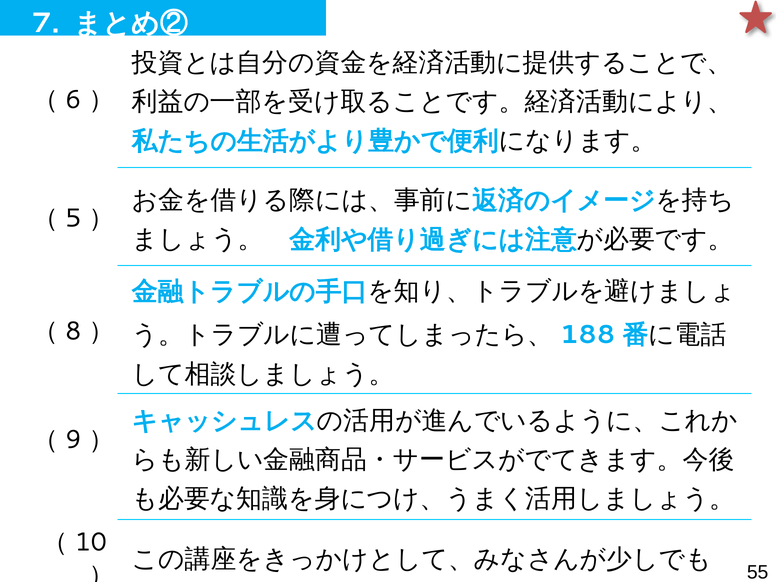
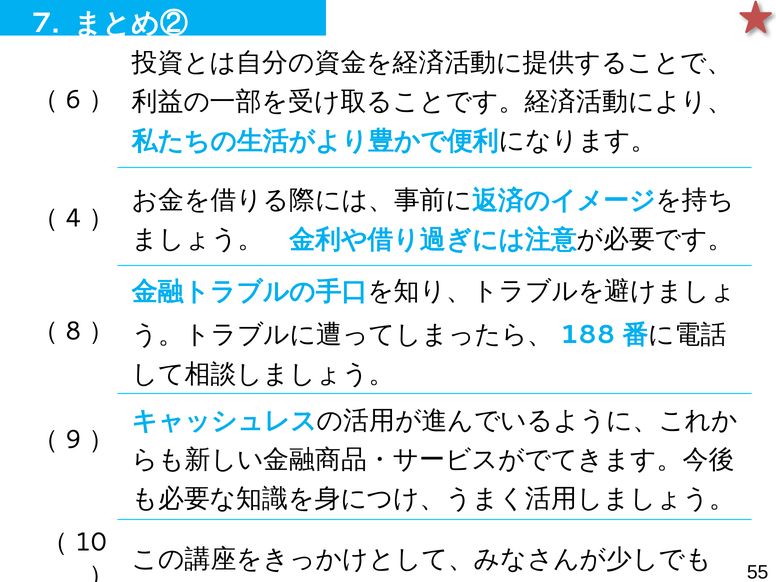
5: 5 -> 4 (73, 218)
